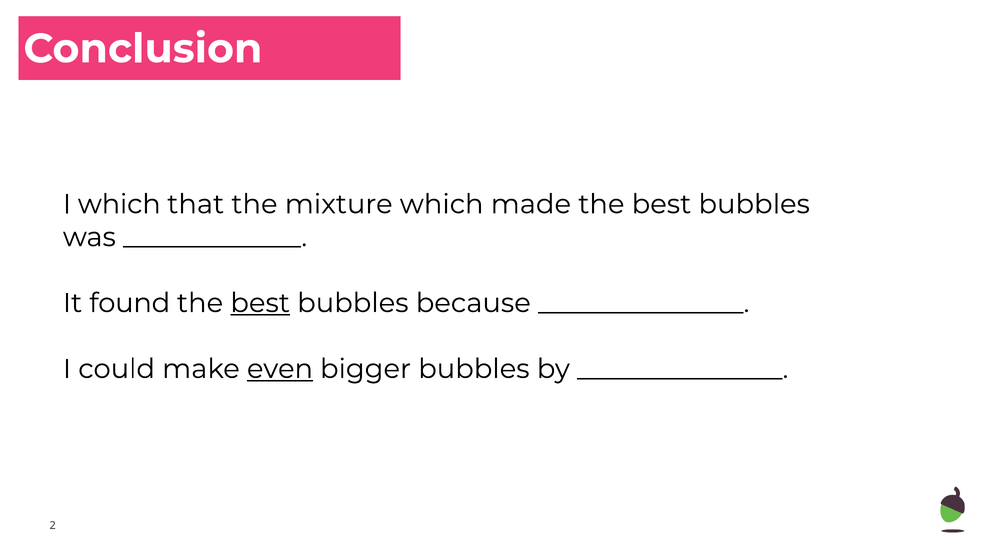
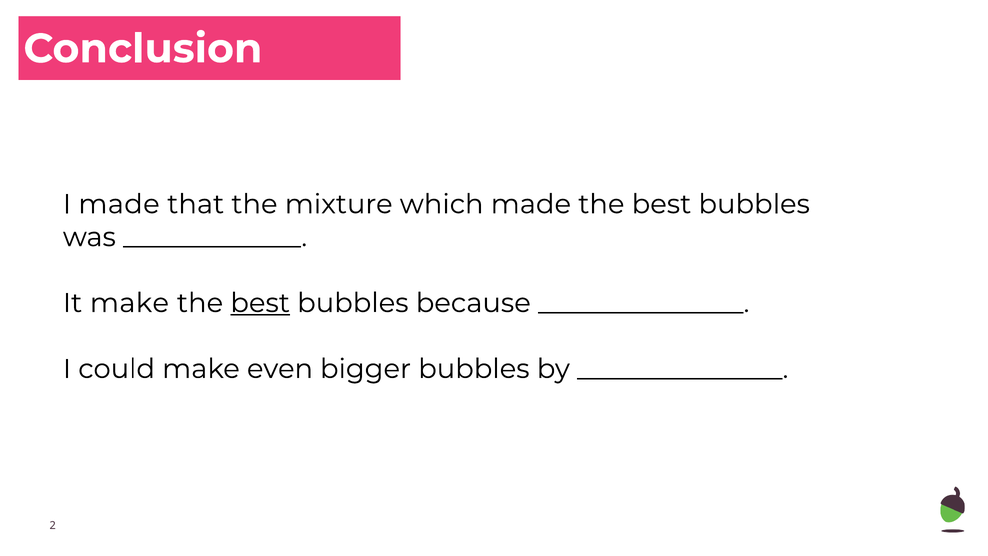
I which: which -> made (119, 204)
It found: found -> make (129, 303)
even underline: present -> none (280, 369)
